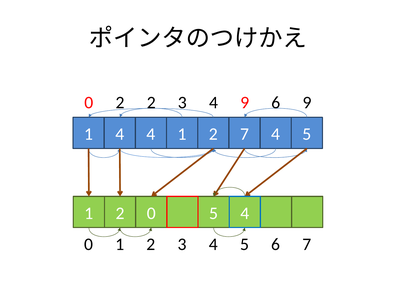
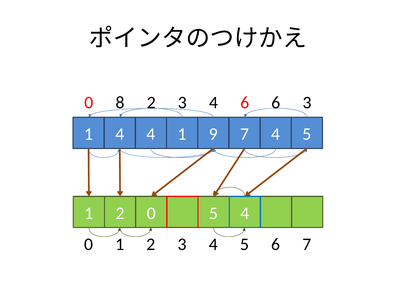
0 2: 2 -> 8 (120, 103)
4 9: 9 -> 6 (245, 103)
6 9: 9 -> 3 (307, 103)
4 1 2: 2 -> 9 (213, 134)
